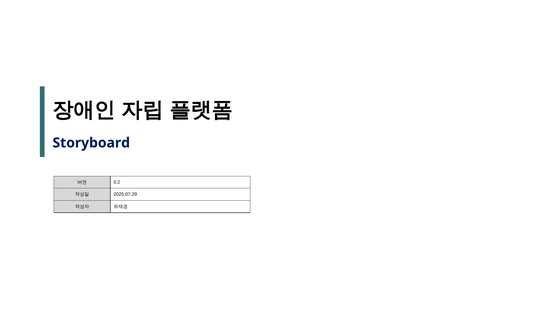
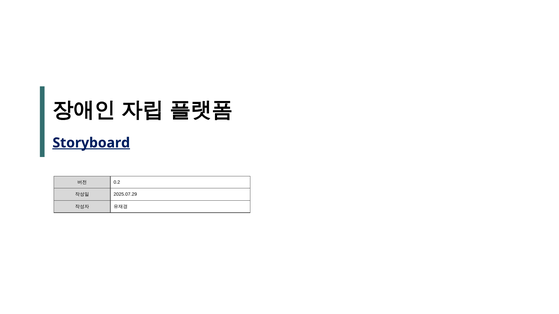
Storyboard underline: none -> present (91, 143)
